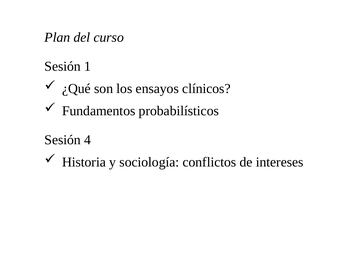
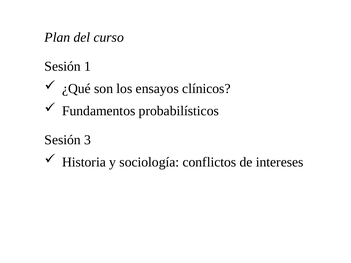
4: 4 -> 3 (88, 140)
